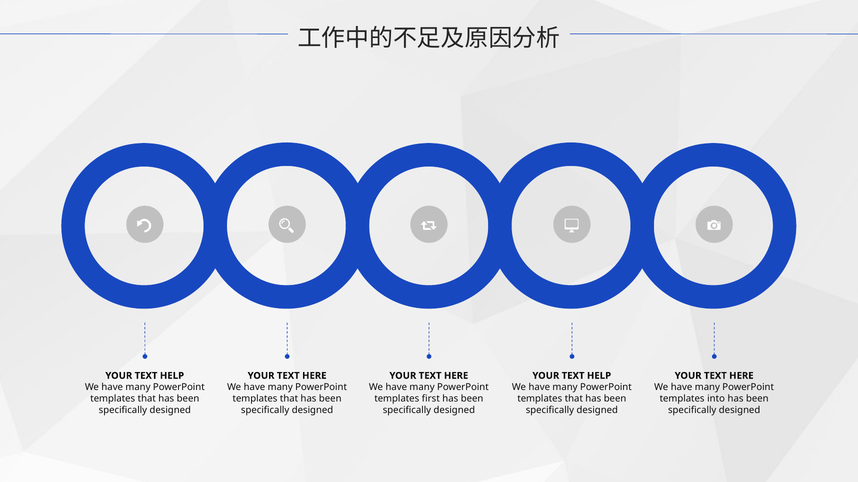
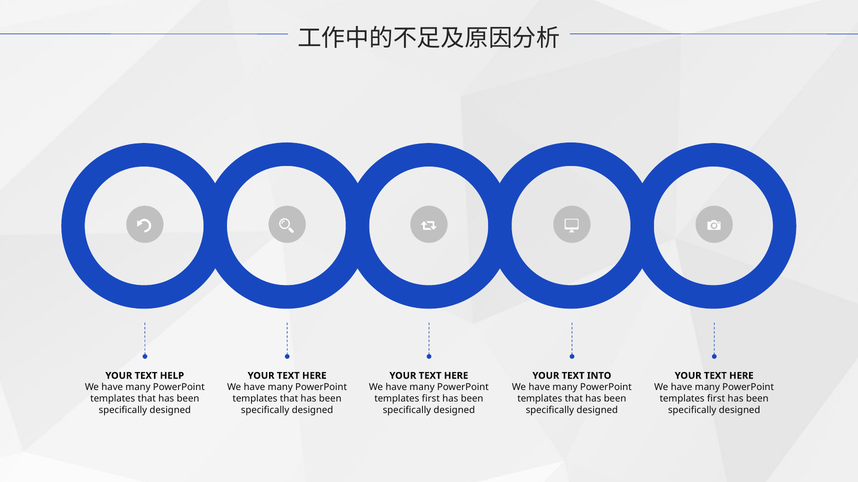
HELP: HELP -> INTO (599, 376)
into: into -> first (716, 399)
